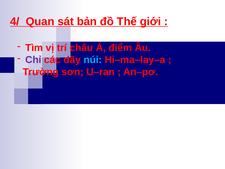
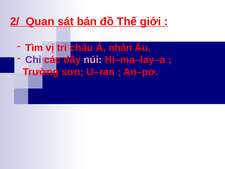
4/: 4/ -> 2/ (15, 21)
điểm: điểm -> nhân (120, 48)
núi colour: light blue -> pink (93, 60)
